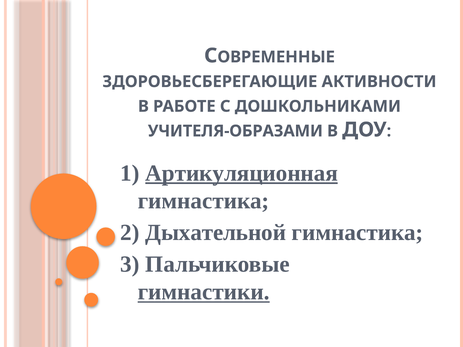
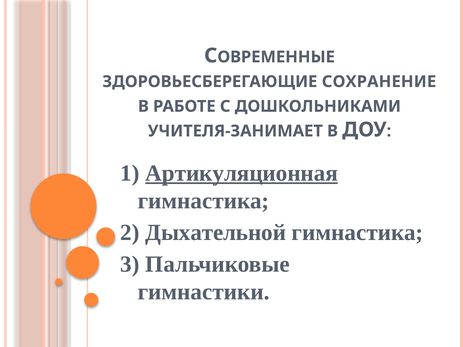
АКТИВНОСТИ: АКТИВНОСТИ -> СОХРАНЕНИЕ (379, 82)
УЧИТЕЛЯ-ОБРАЗАМИ: УЧИТЕЛЯ-ОБРАЗАМИ -> УЧИТЕЛЯ-ЗАНИМАЕТ (235, 131)
гимнастики underline: present -> none (204, 292)
